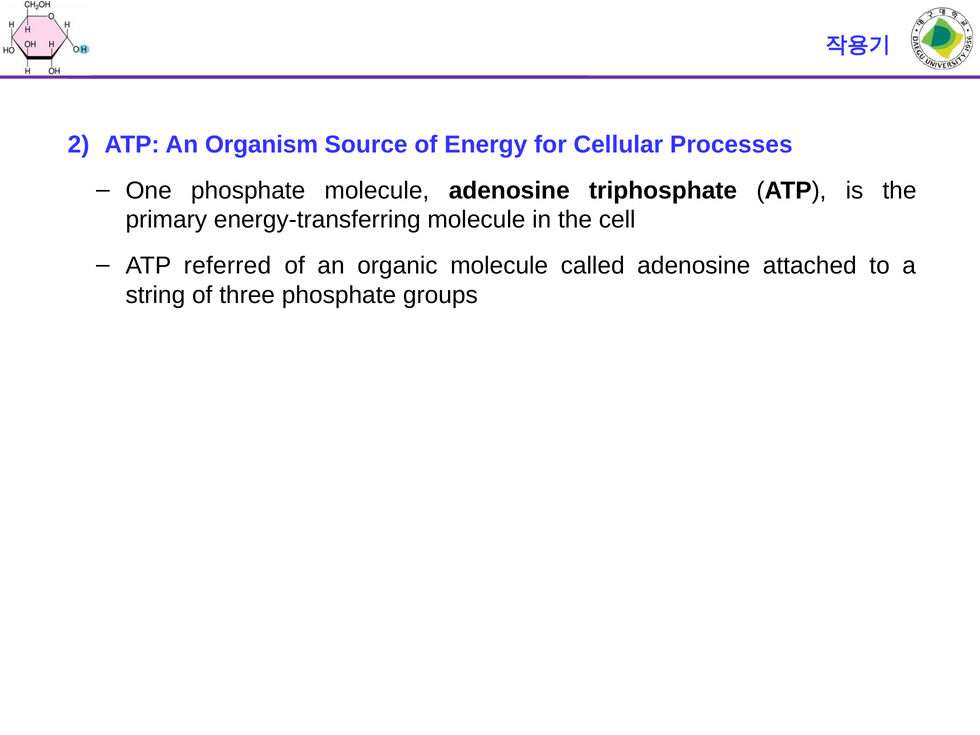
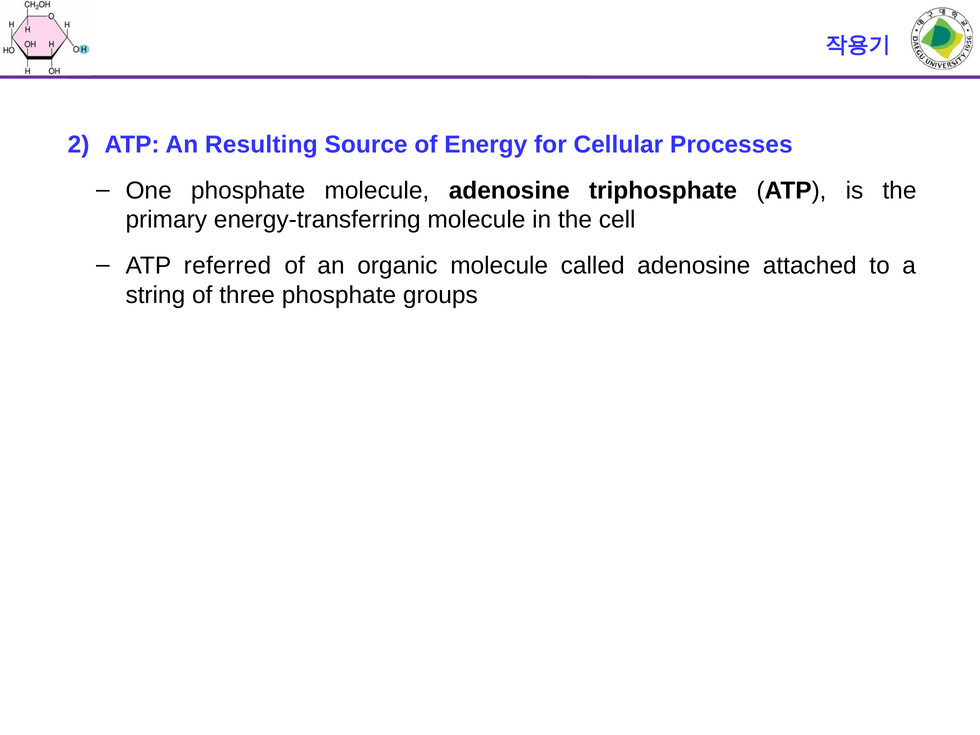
Organism: Organism -> Resulting (261, 145)
